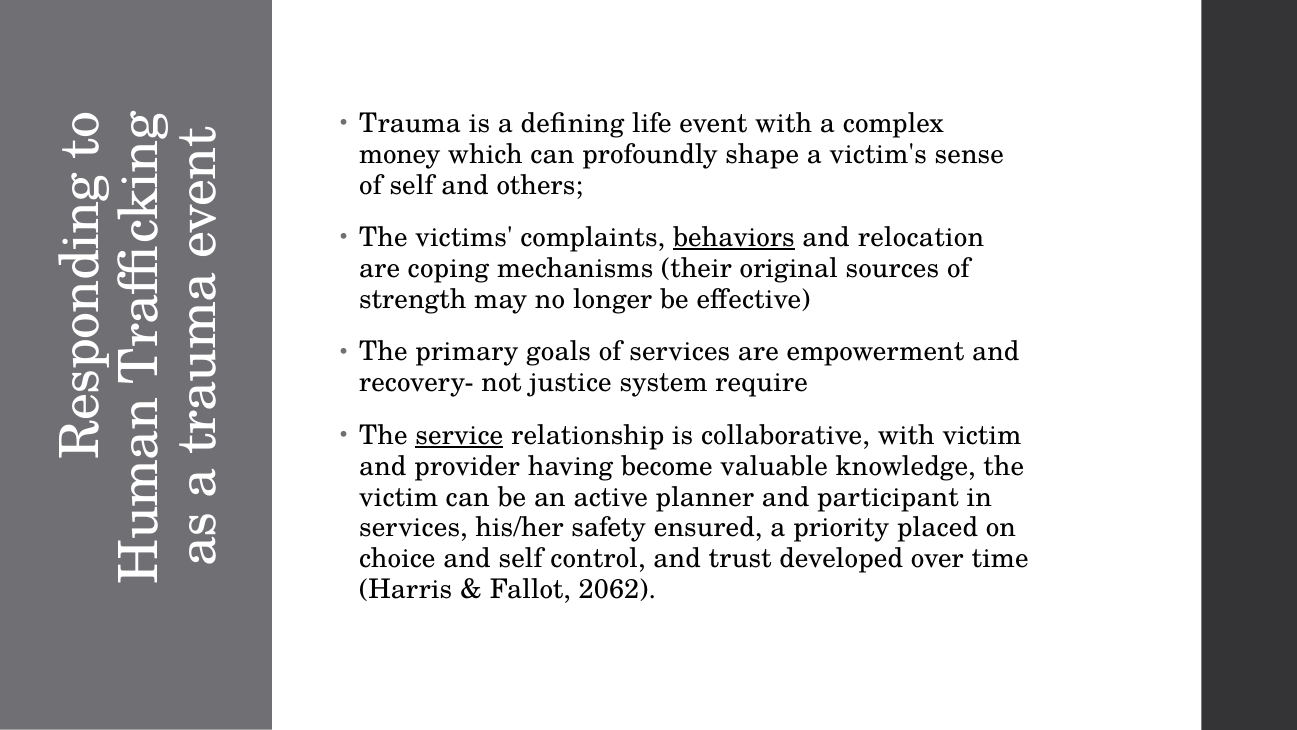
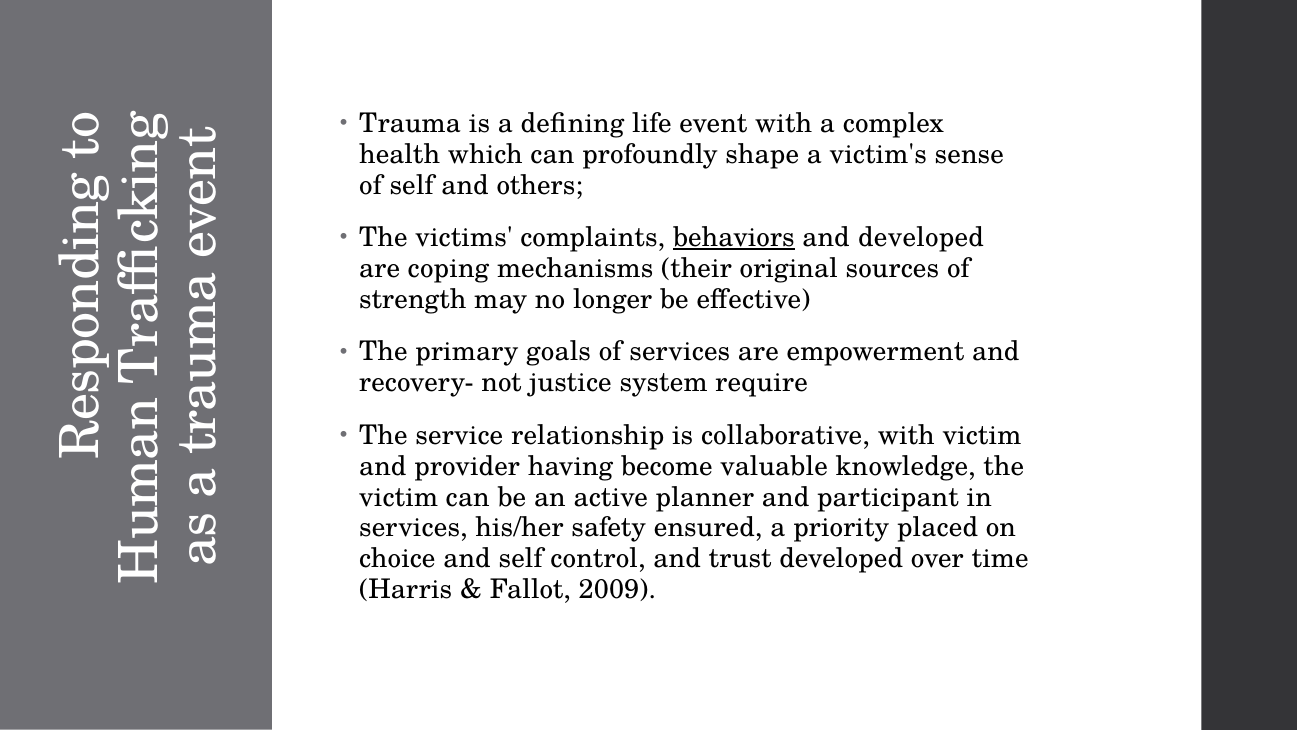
money: money -> health (400, 154)
and relocation: relocation -> developed (921, 238)
service underline: present -> none (459, 435)
2062: 2062 -> 2009 (617, 589)
